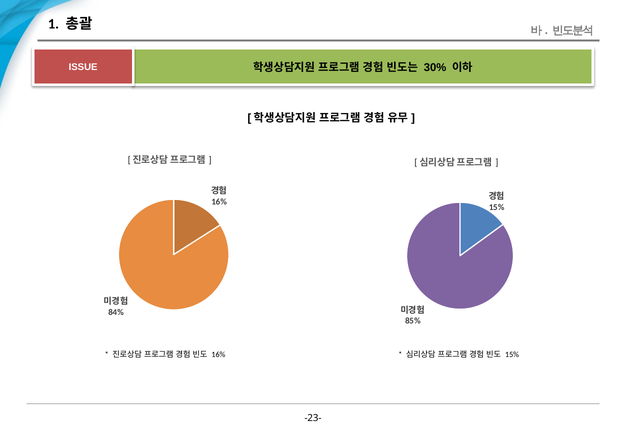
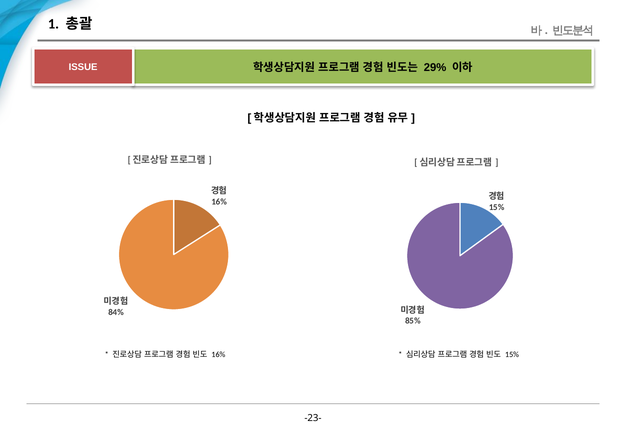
30%: 30% -> 29% (435, 67)
